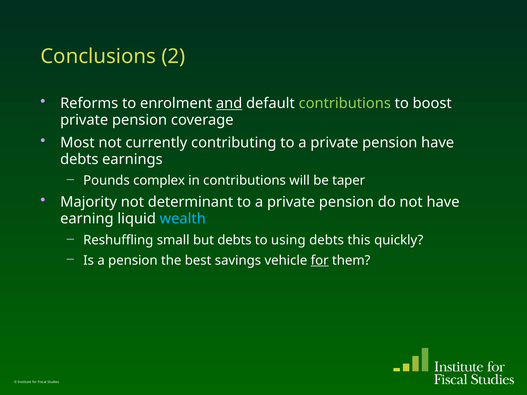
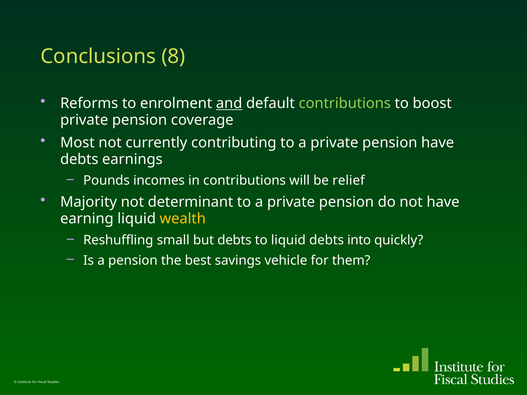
2: 2 -> 8 (173, 56)
complex: complex -> incomes (159, 181)
taper: taper -> relief (349, 181)
wealth colour: light blue -> yellow (183, 219)
to using: using -> liquid (288, 240)
this: this -> into (359, 240)
for underline: present -> none (320, 261)
